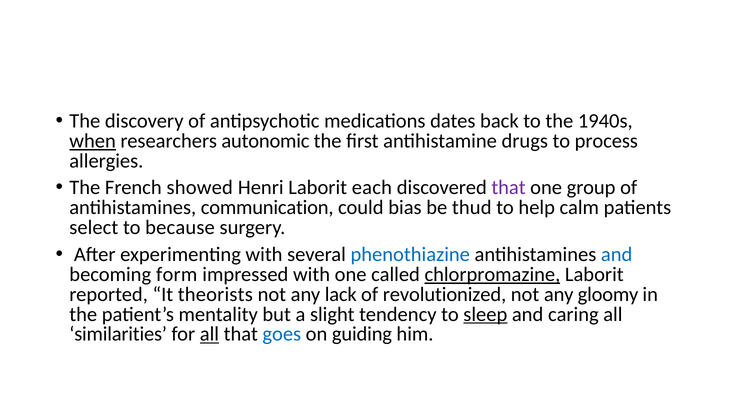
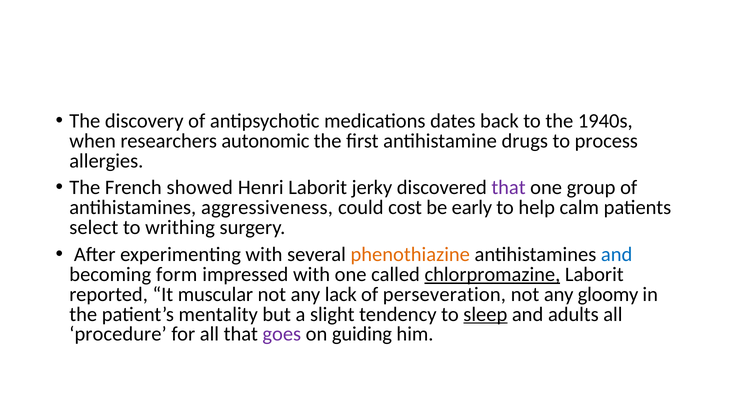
when underline: present -> none (93, 141)
each: each -> jerky (372, 188)
communication: communication -> aggressiveness (267, 208)
bias: bias -> cost (405, 208)
thud: thud -> early (472, 208)
because: because -> writhing (180, 228)
phenothiazine colour: blue -> orange (410, 255)
theorists: theorists -> muscular (215, 295)
revolutionized: revolutionized -> perseveration (444, 295)
caring: caring -> adults (573, 315)
similarities: similarities -> procedure (118, 335)
all underline: present -> none (209, 335)
goes colour: blue -> purple (282, 335)
